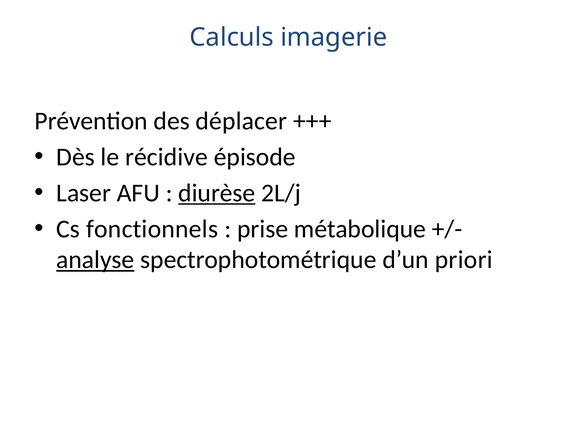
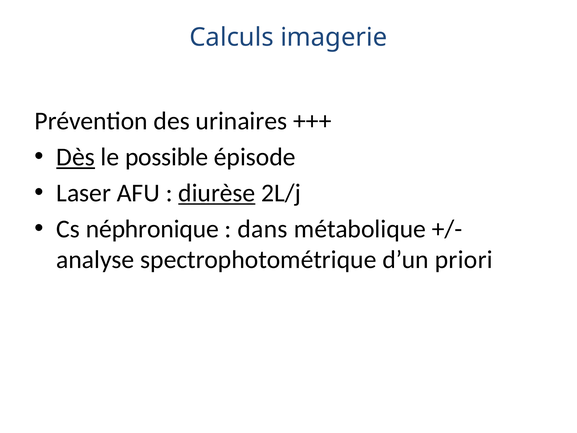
déplacer: déplacer -> urinaires (241, 121)
Dès underline: none -> present (76, 157)
récidive: récidive -> possible (167, 157)
fonctionnels: fonctionnels -> néphronique (152, 229)
prise: prise -> dans (263, 229)
analyse underline: present -> none (95, 260)
